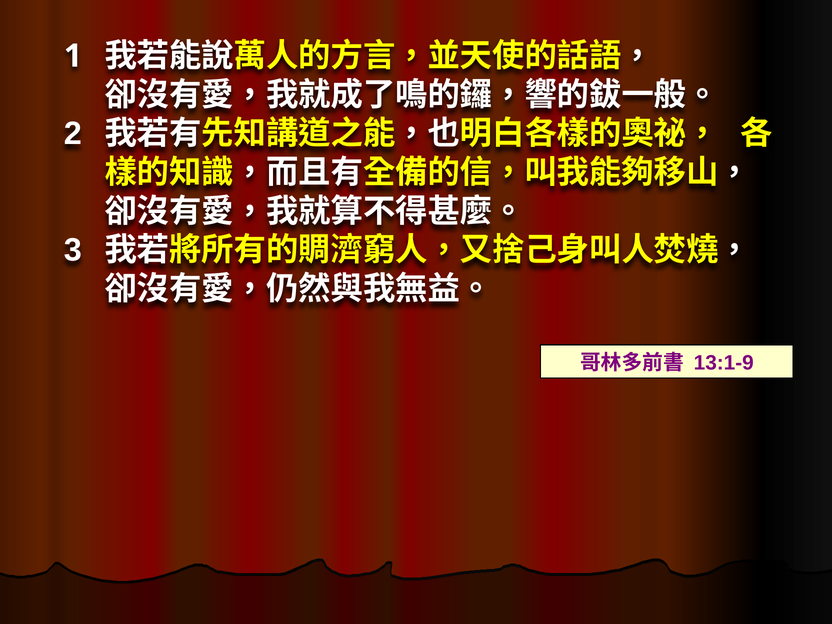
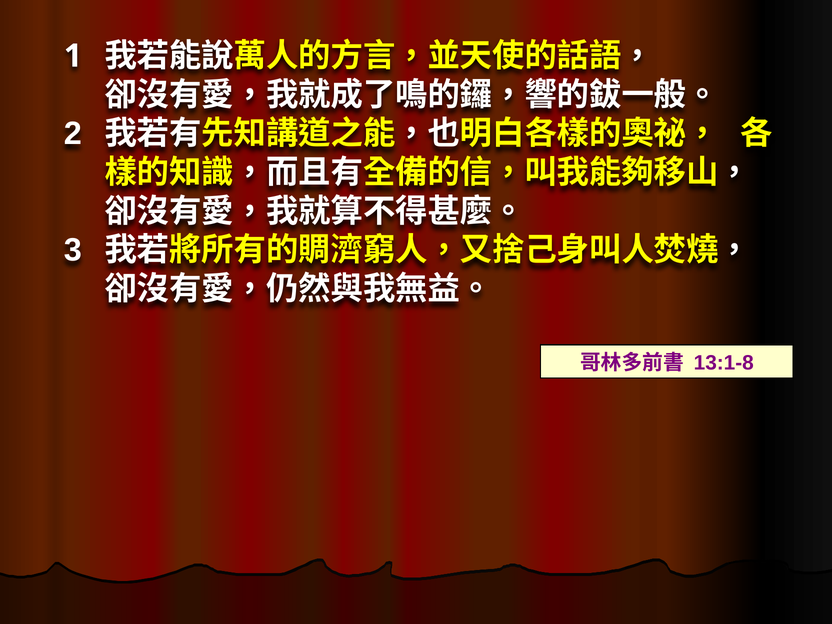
13:1-9: 13:1-9 -> 13:1-8 (724, 363)
